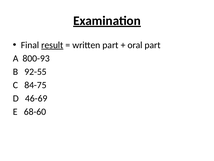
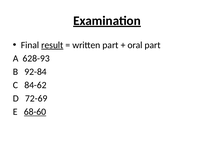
800-93: 800-93 -> 628-93 (36, 58)
92-55: 92-55 -> 92-84 (36, 72)
84-75: 84-75 -> 84-62 (35, 85)
46-69: 46-69 -> 72-69 (36, 98)
68-60 underline: none -> present (35, 111)
